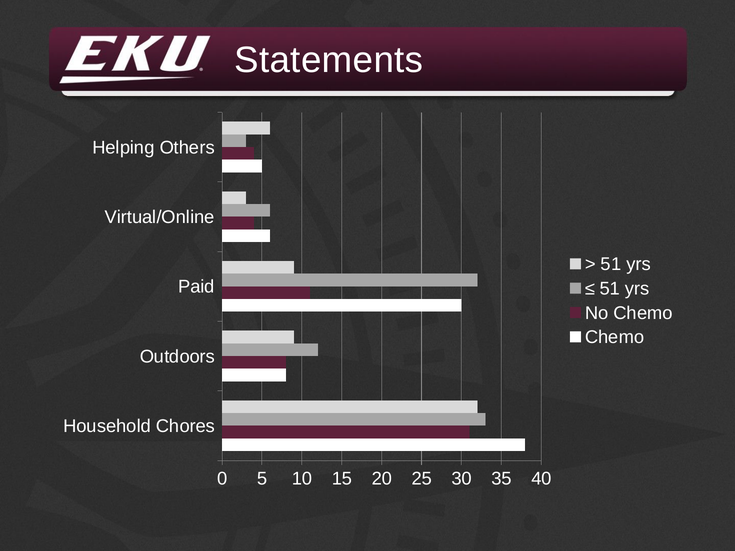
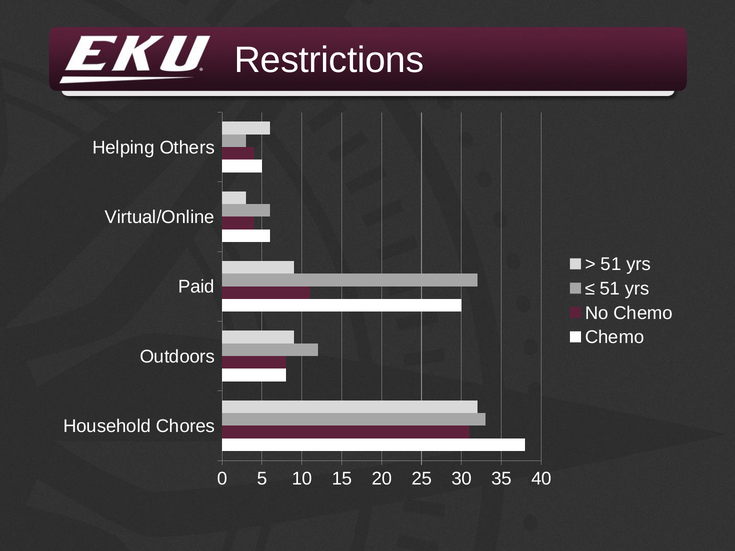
Statements: Statements -> Restrictions (329, 60)
